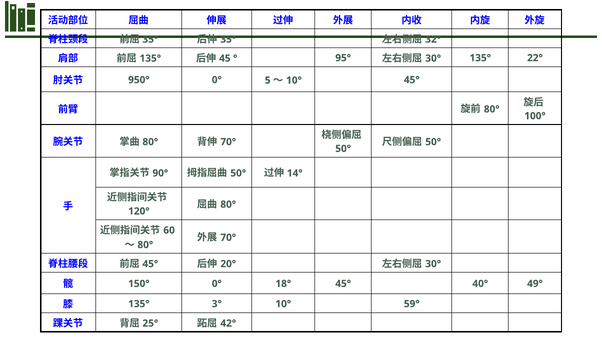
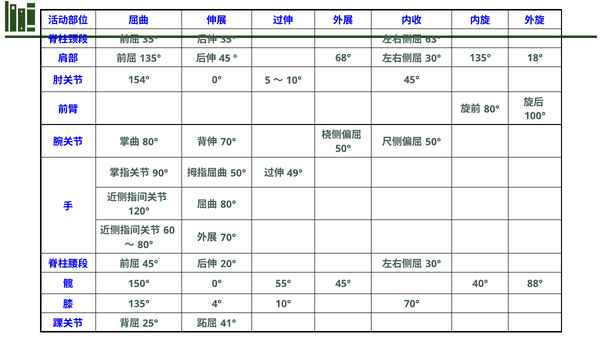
32°: 32° -> 63° (433, 39)
95°: 95° -> 68° (343, 58)
22°: 22° -> 18° (535, 58)
950°: 950° -> 154° (139, 80)
14°: 14° -> 49° (295, 173)
18°: 18° -> 55° (283, 283)
49°: 49° -> 88° (535, 283)
3°: 3° -> 4° (217, 304)
10° 59°: 59° -> 70° (412, 304)
42°: 42° -> 41° (228, 323)
